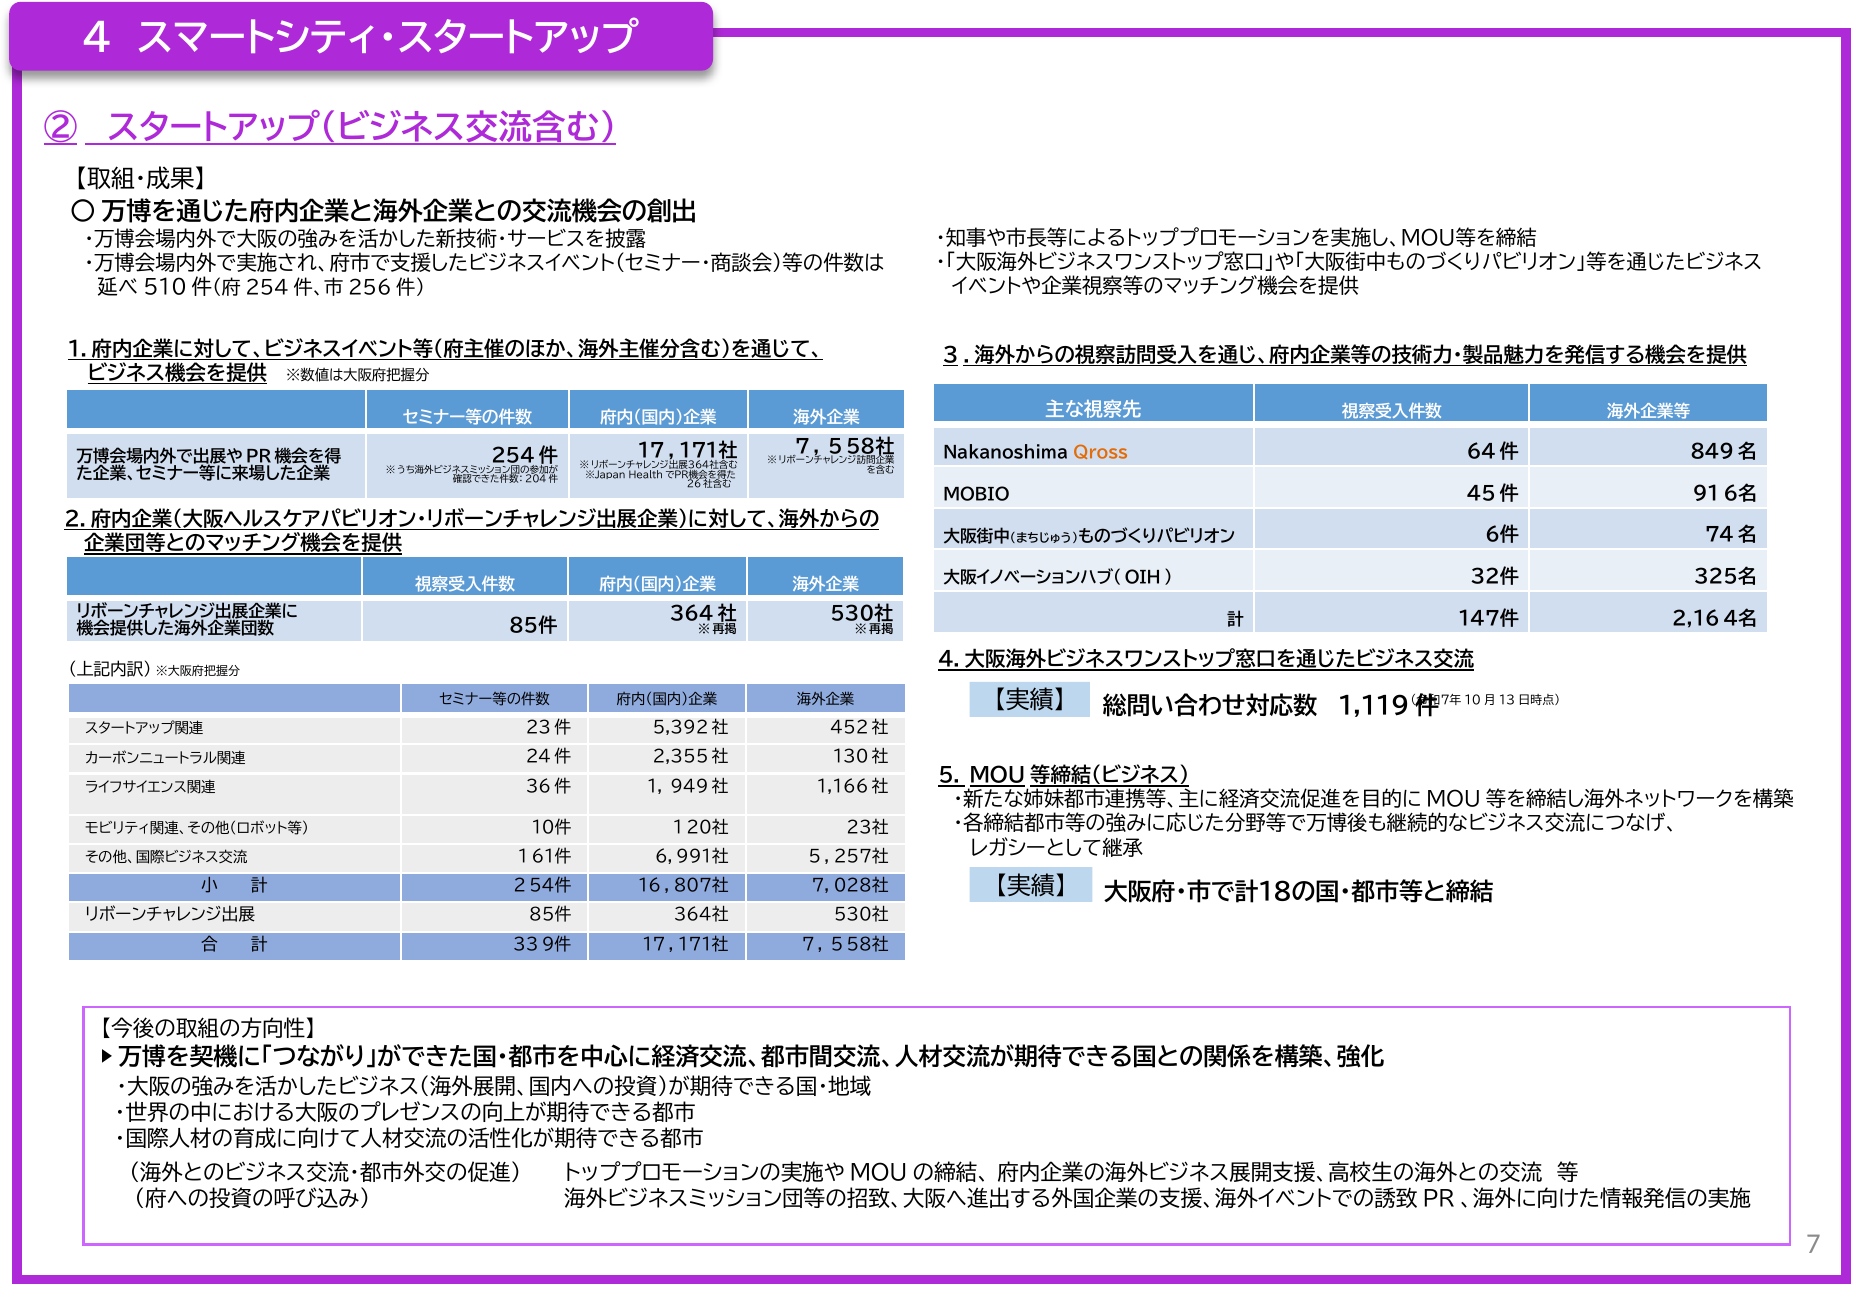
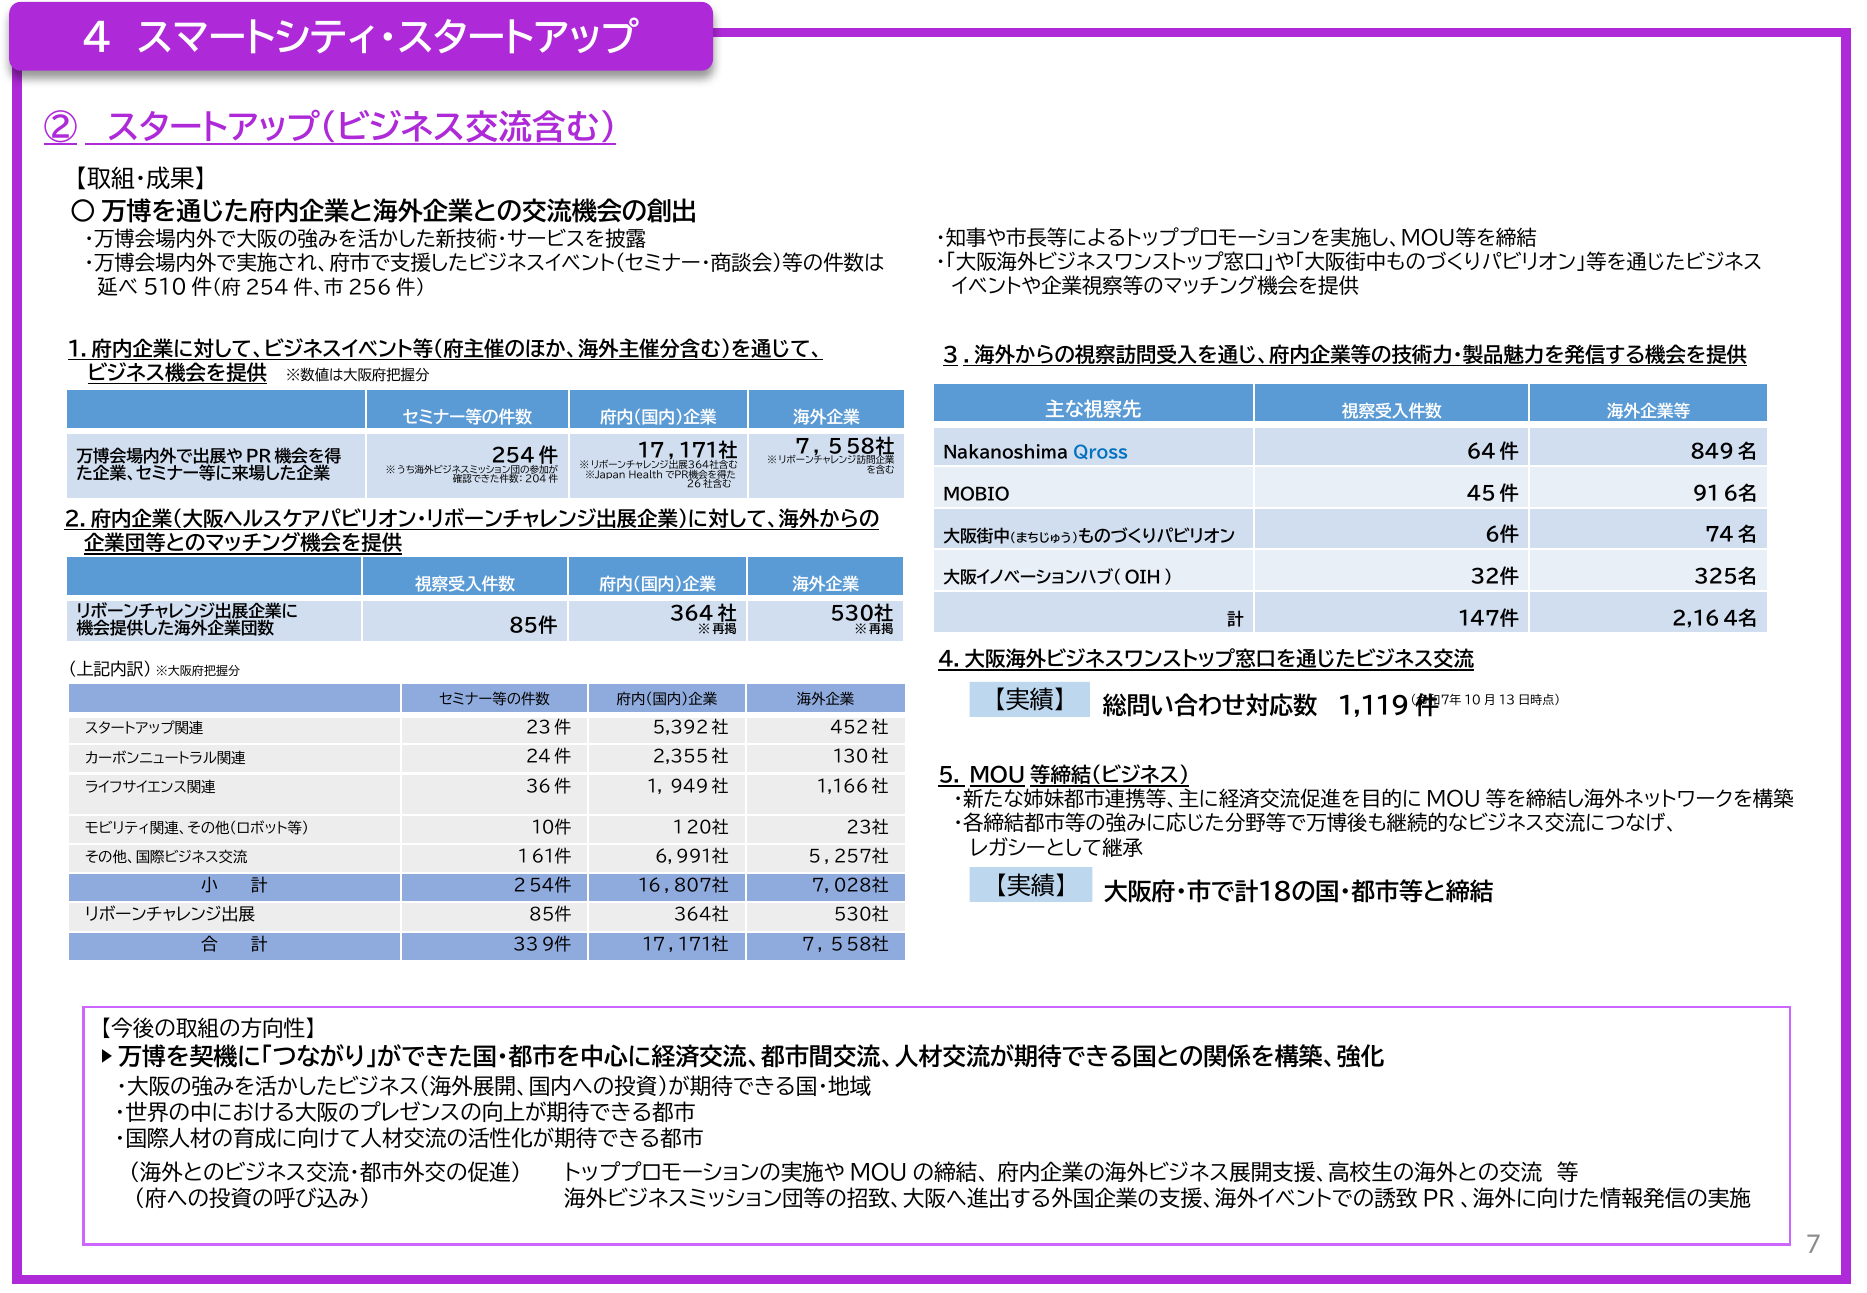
Qross colour: orange -> blue (1101, 453)
